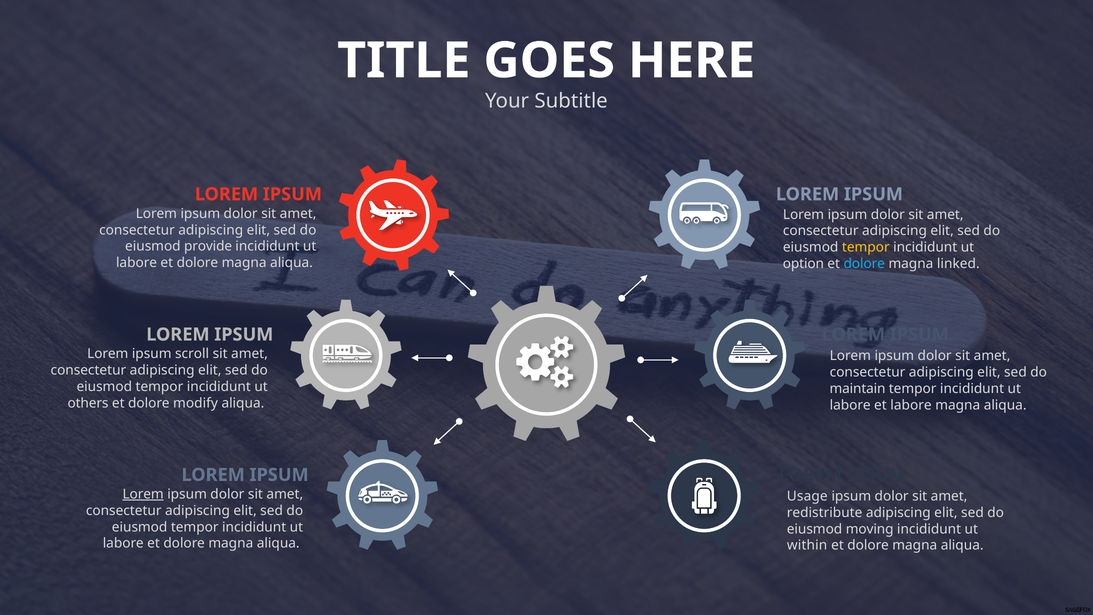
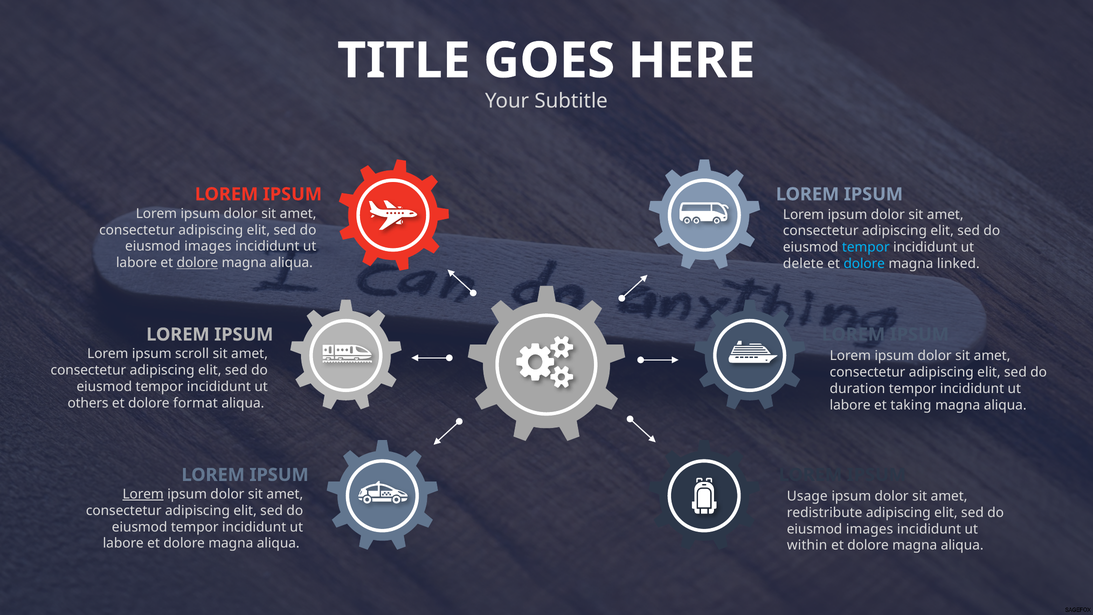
provide: provide -> images (208, 246)
tempor colour: yellow -> light blue (866, 247)
dolore underline: none -> present (197, 263)
option: option -> delete (803, 264)
maintain: maintain -> duration (857, 389)
modify: modify -> format (195, 403)
et labore: labore -> taking (911, 405)
moving: moving -> images (870, 529)
